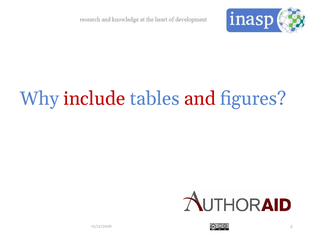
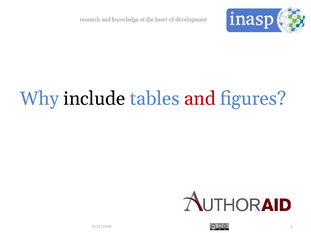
include colour: red -> black (94, 99)
